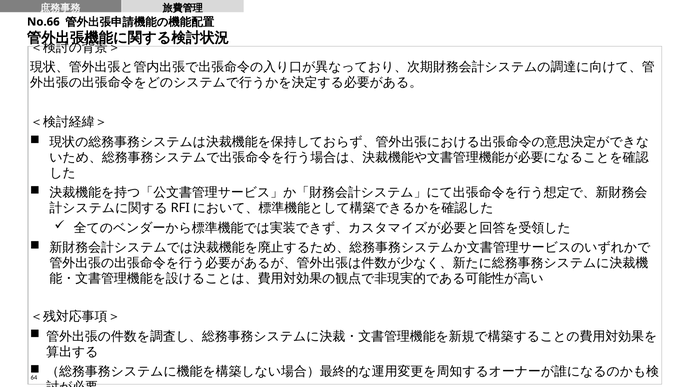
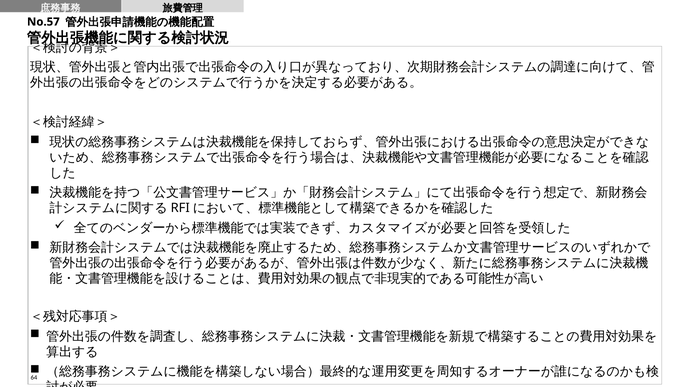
No.66: No.66 -> No.57 (43, 22)
